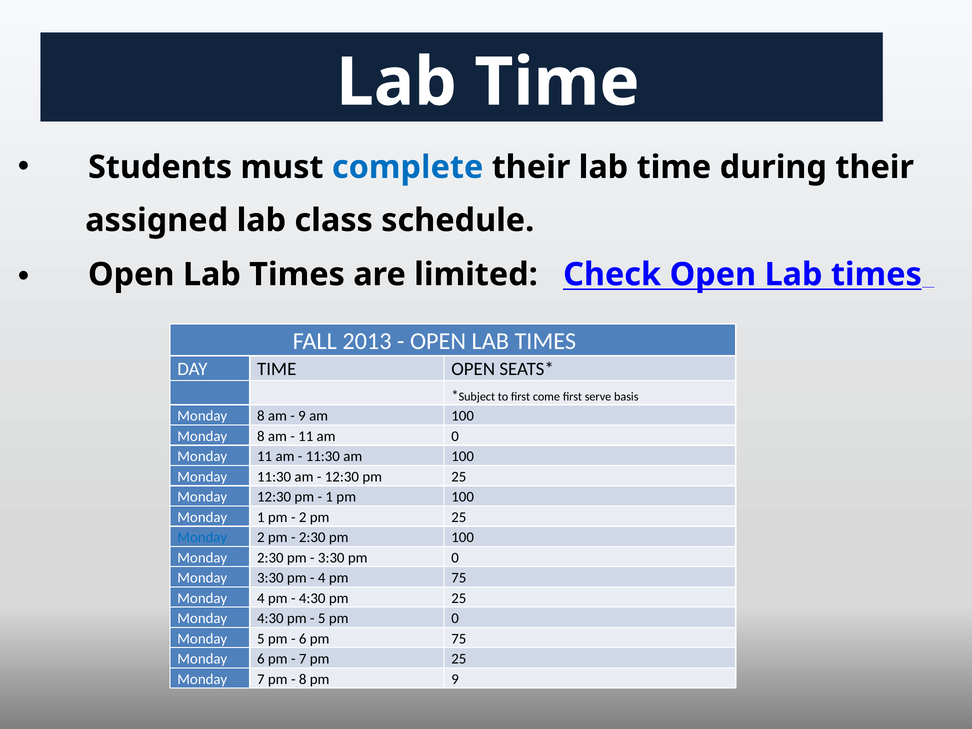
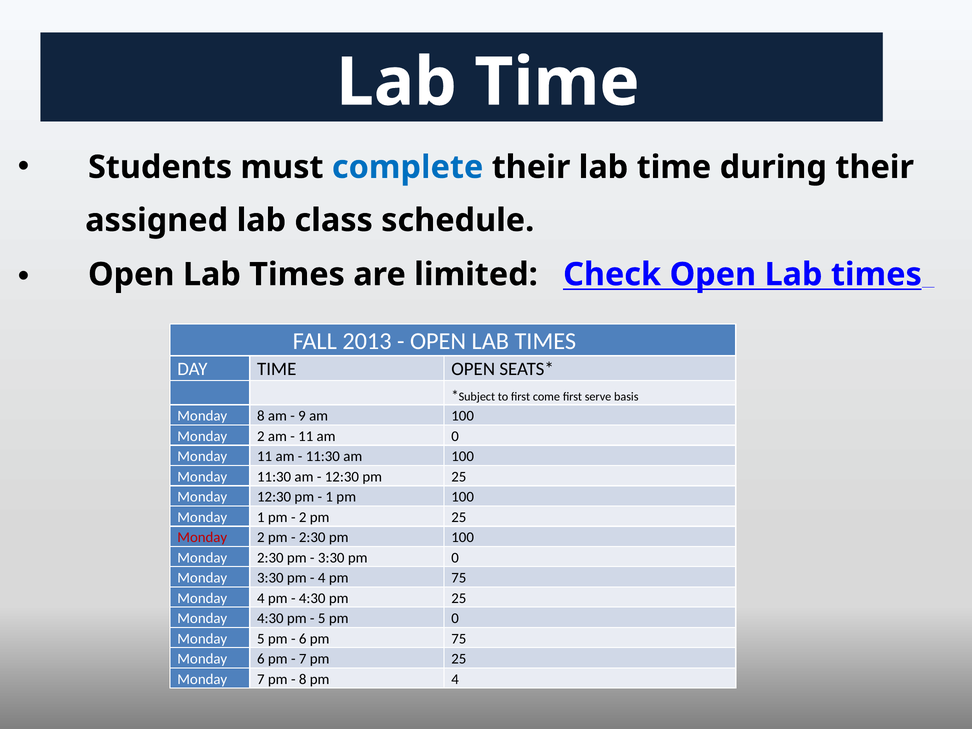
8: 8 -> 2 (261, 436)
Monday colour: blue -> red (202, 537)
pm 9: 9 -> 4 (455, 679)
